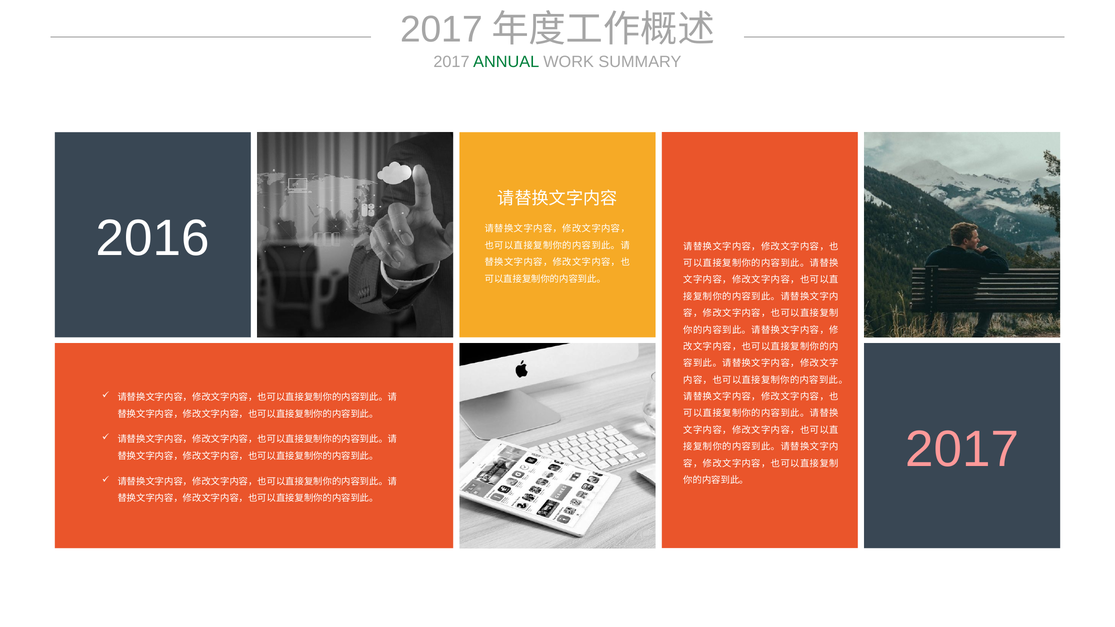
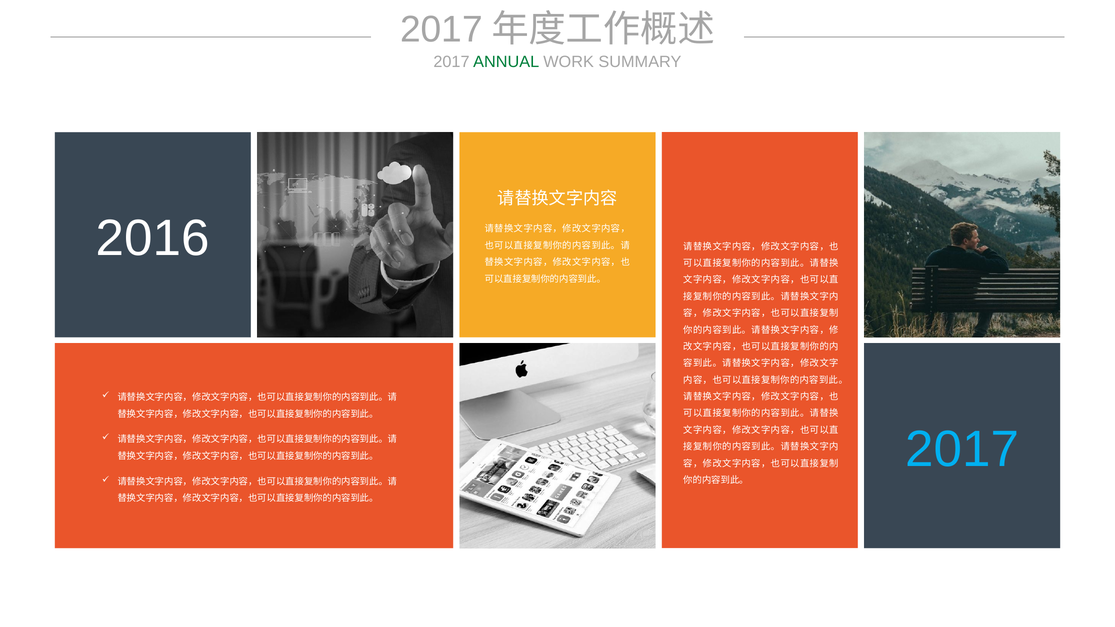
2017 colour: pink -> light blue (962, 449)
